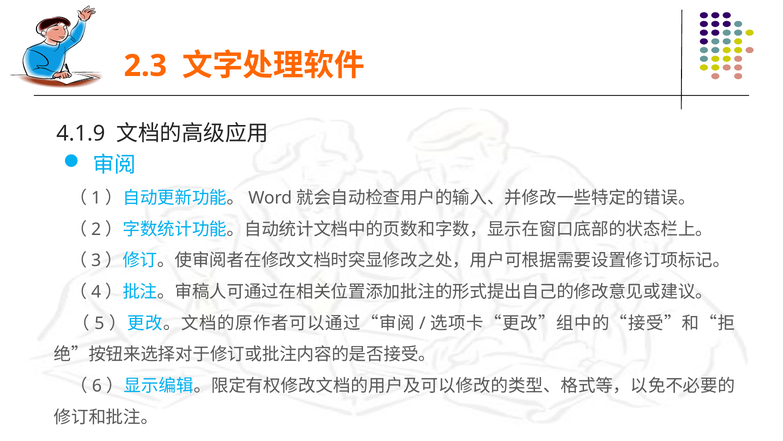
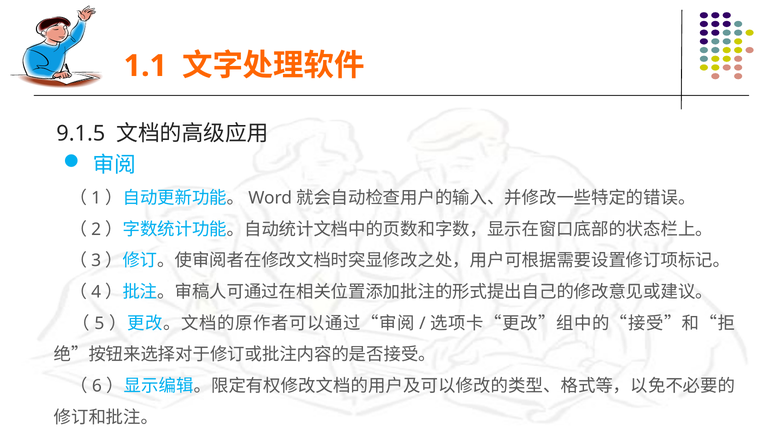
2.3: 2.3 -> 1.1 (145, 66)
4.1.9: 4.1.9 -> 9.1.5 (81, 133)
